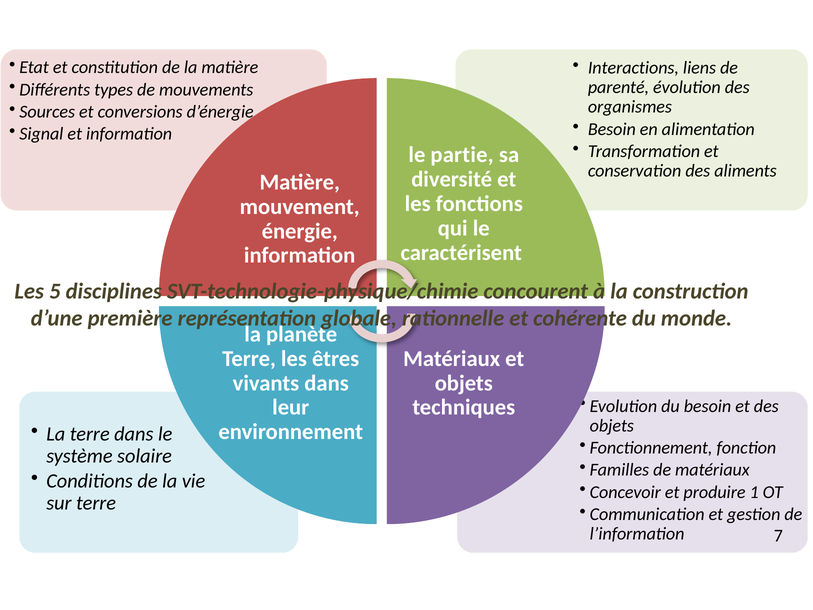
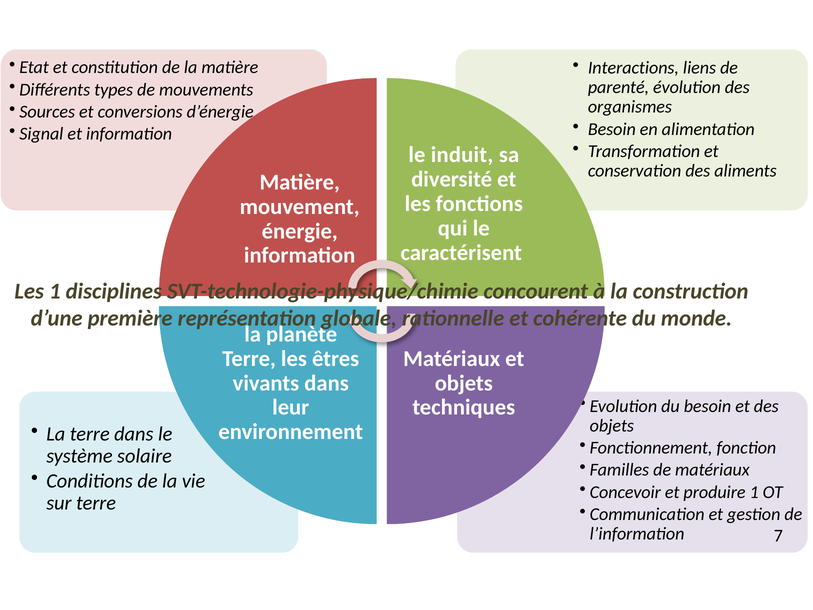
partie: partie -> induit (462, 155)
Les 5: 5 -> 1 (55, 291)
